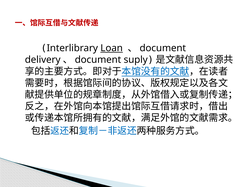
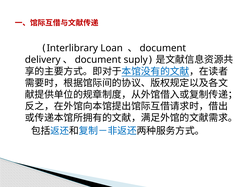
Loan underline: present -> none (112, 48)
